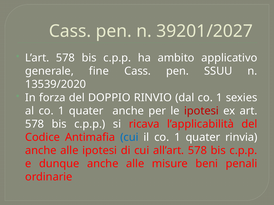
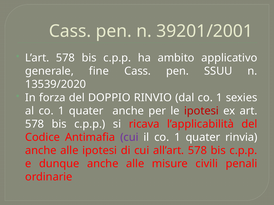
39201/2027: 39201/2027 -> 39201/2001 (205, 31)
cui colour: blue -> purple (129, 138)
beni: beni -> civili (207, 164)
